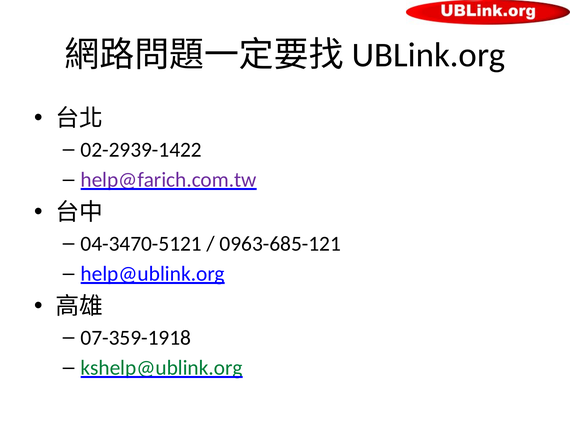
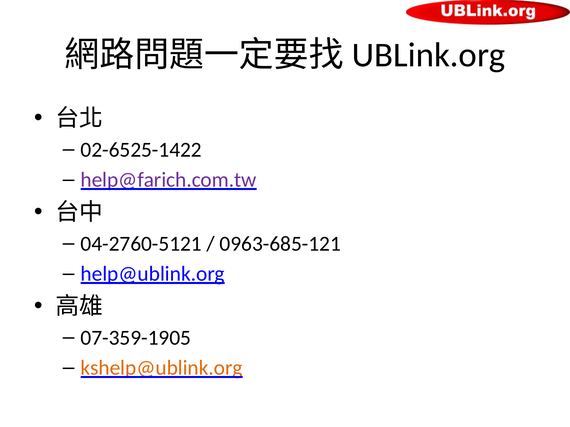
02-2939-1422: 02-2939-1422 -> 02-6525-1422 (141, 150)
04-3470-5121: 04-3470-5121 -> 04-2760-5121 (141, 244)
07-359-1918: 07-359-1918 -> 07-359-1905 (136, 338)
kshelp@ublink.org colour: green -> orange (162, 368)
